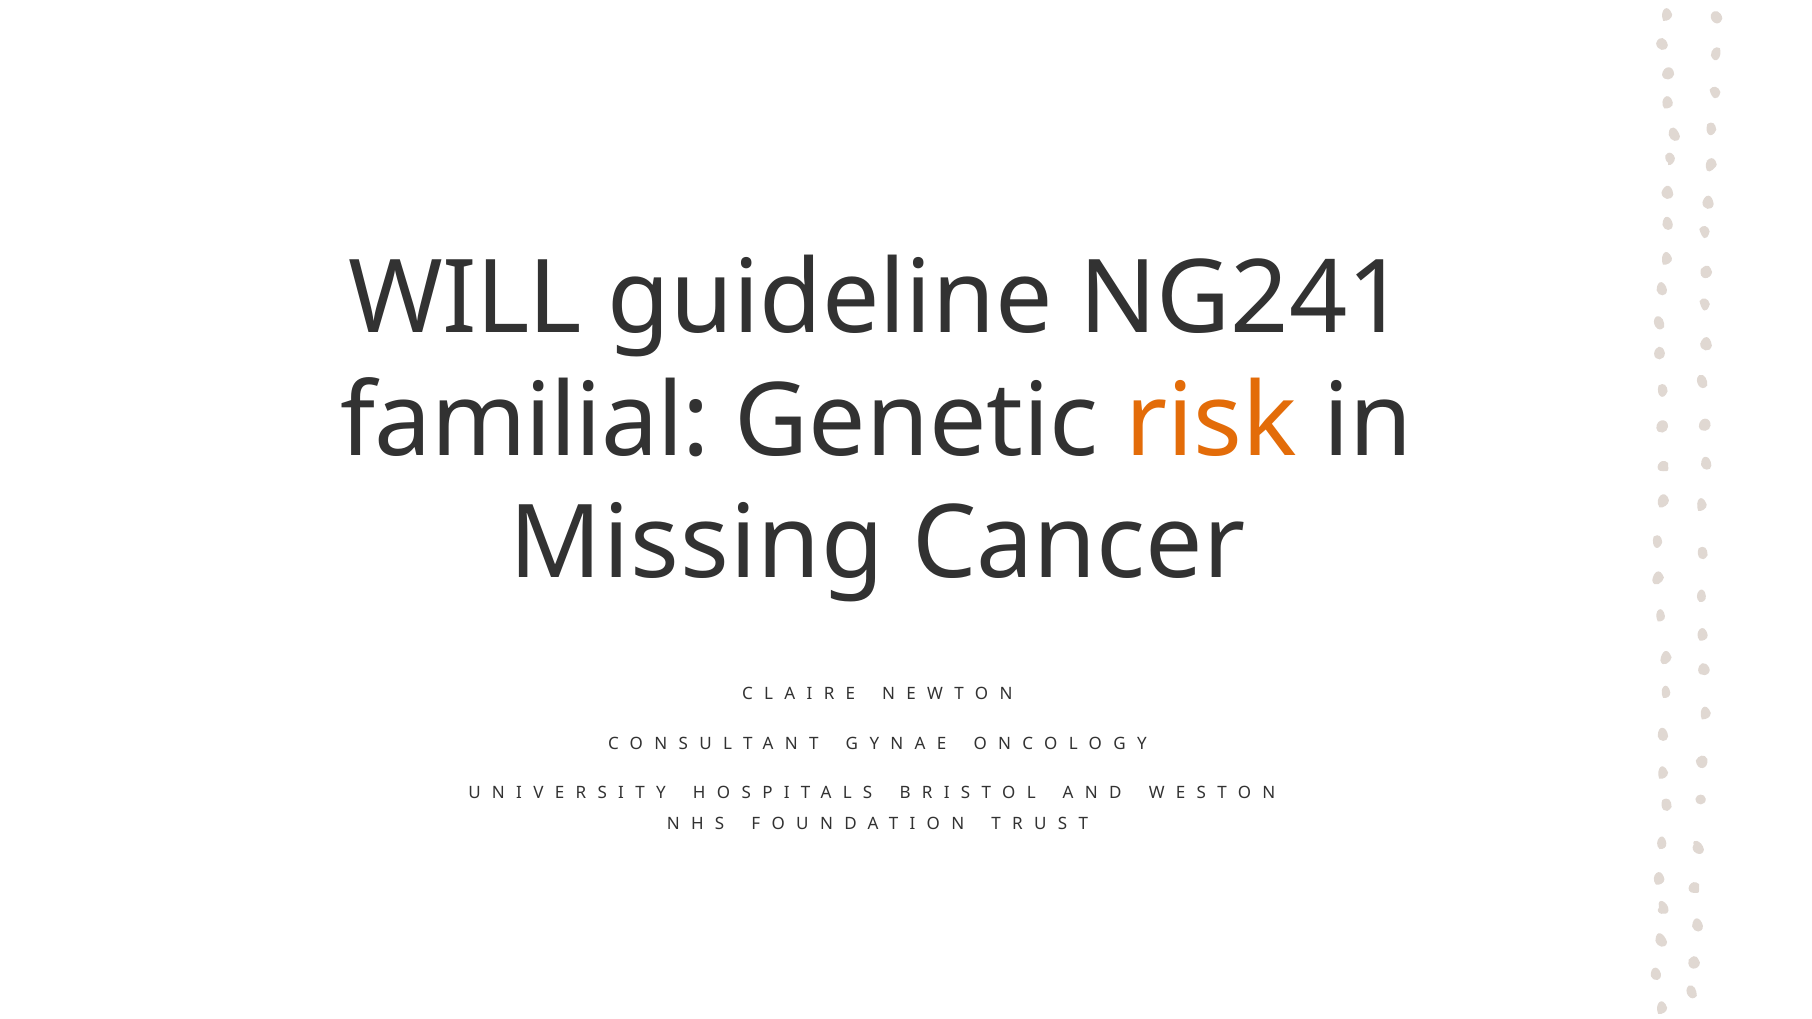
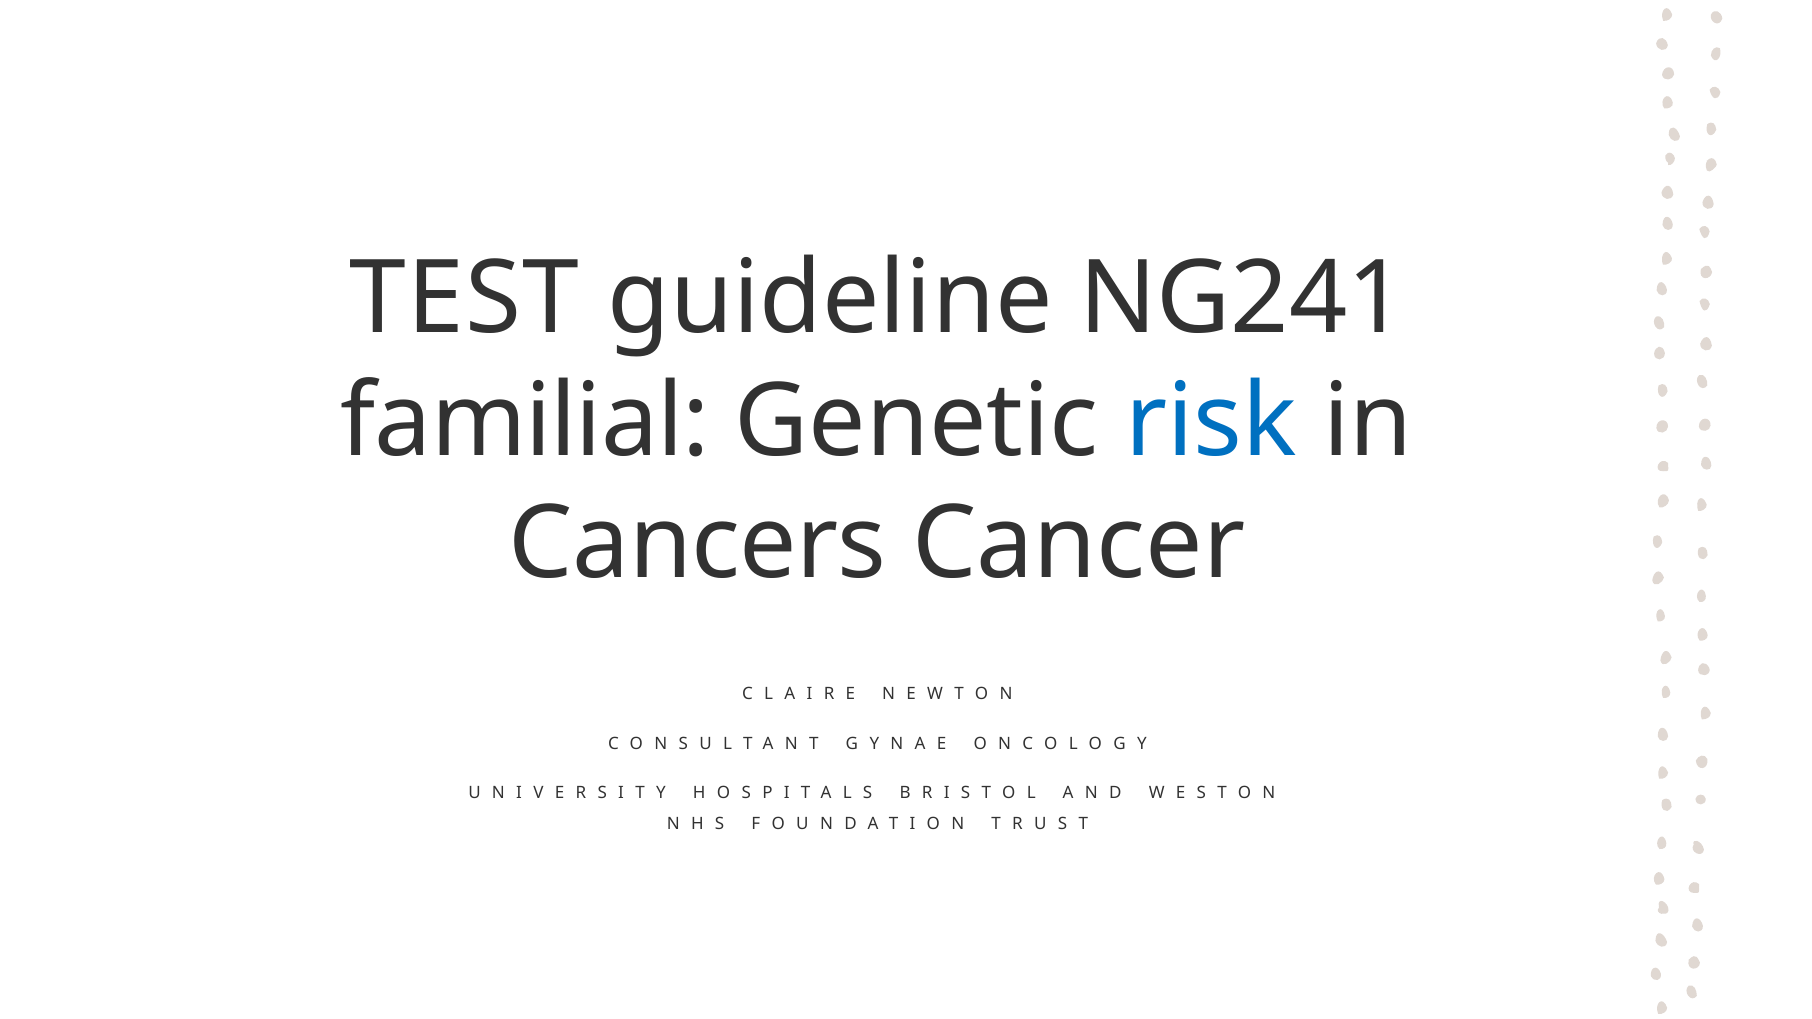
WILL: WILL -> TEST (464, 299)
risk colour: orange -> blue (1211, 422)
Missing: Missing -> Cancers (698, 544)
